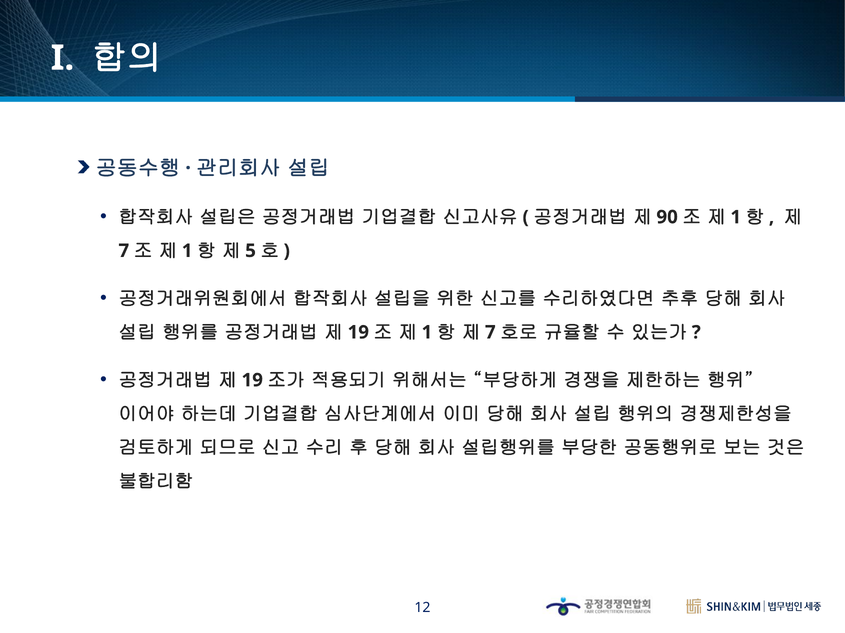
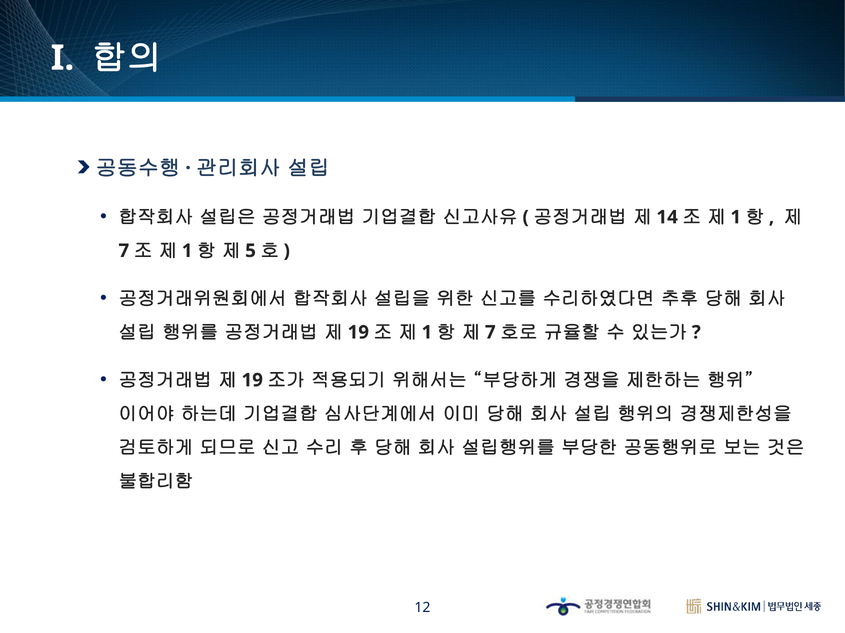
90: 90 -> 14 (667, 217)
